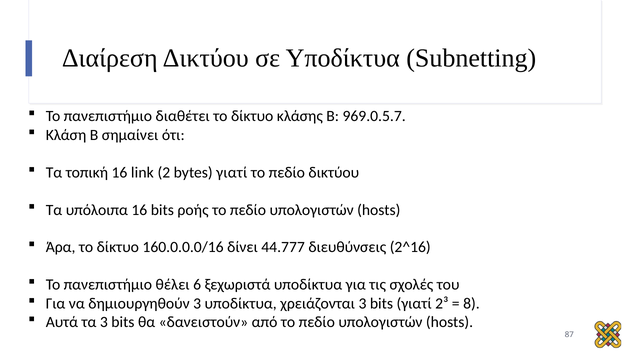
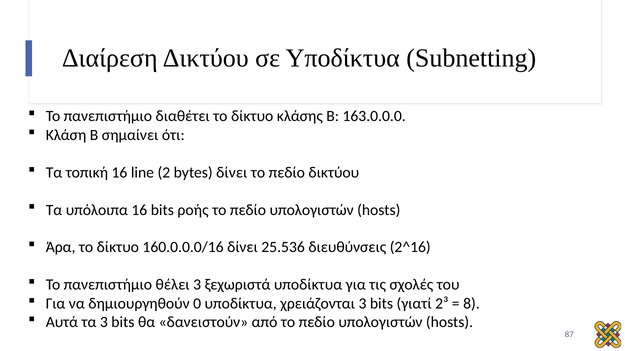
969.0.5.7: 969.0.5.7 -> 163.0.0.0 (374, 116)
link: link -> line (142, 173)
bytes γιατί: γιατί -> δίνει (232, 173)
44.777: 44.777 -> 25.536 (283, 248)
θέλει 6: 6 -> 3 (197, 285)
δημιουργηθούν 3: 3 -> 0 (197, 304)
